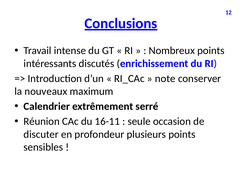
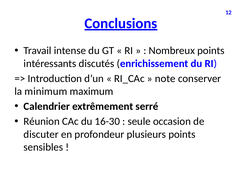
nouveaux: nouveaux -> minimum (46, 92)
16-11: 16-11 -> 16-30 (107, 122)
